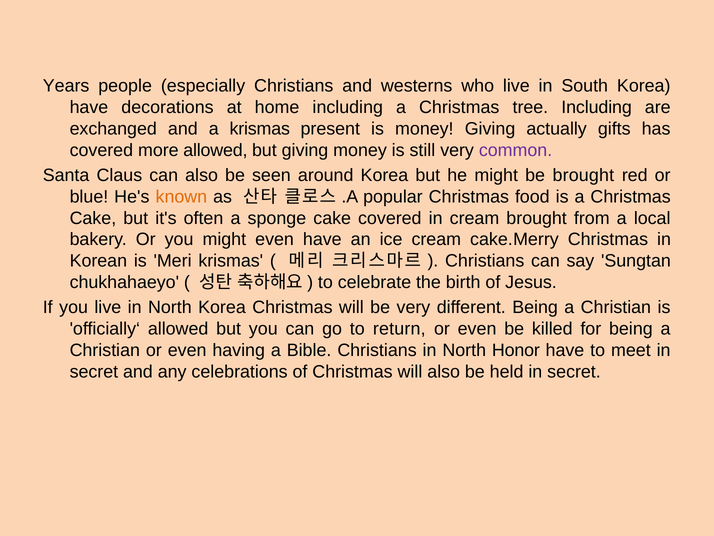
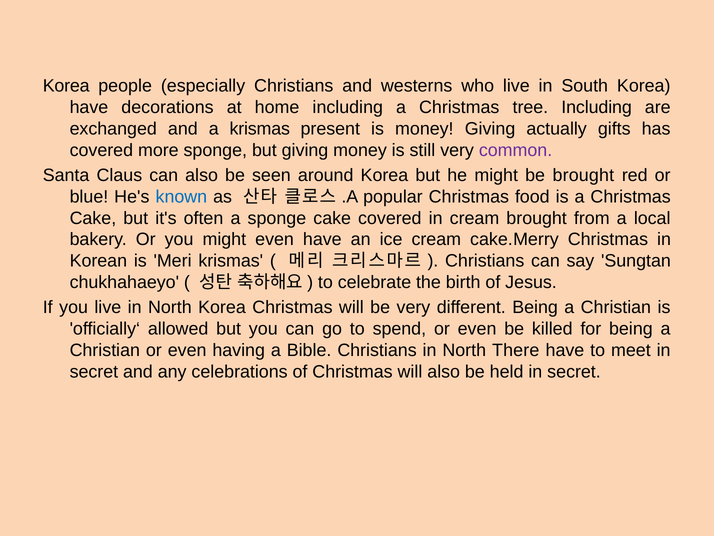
Years: Years -> Korea (66, 86)
more allowed: allowed -> sponge (215, 150)
known colour: orange -> blue (181, 197)
return: return -> spend (399, 329)
Honor: Honor -> There (516, 350)
